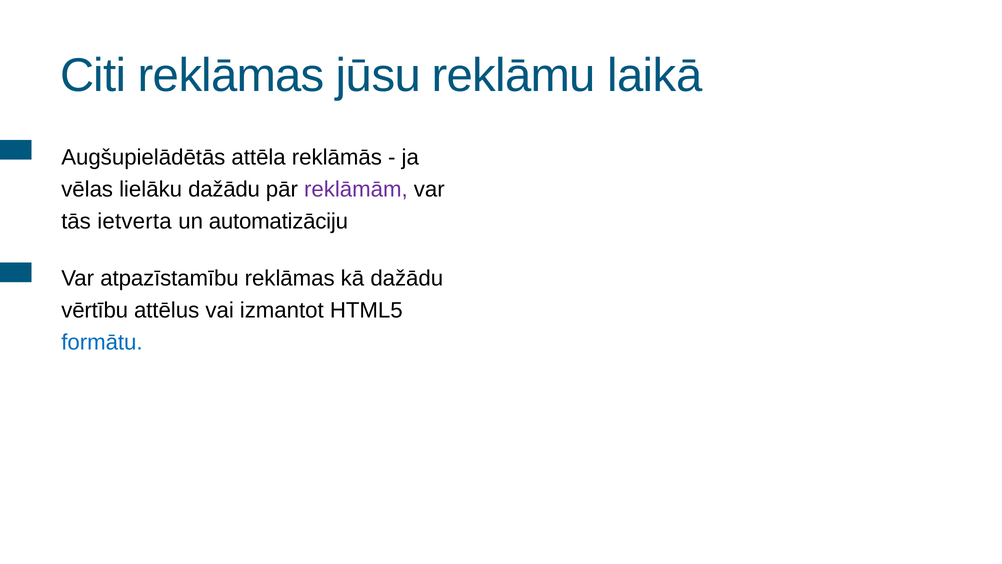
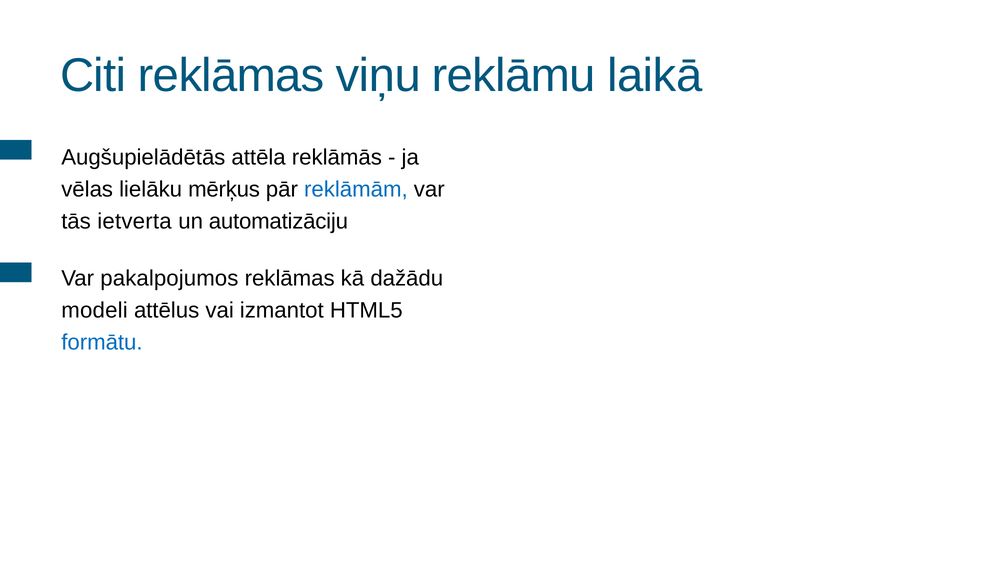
jūsu: jūsu -> viņu (378, 76)
lielāku dažādu: dažādu -> mērķus (224, 189)
reklāmām colour: purple -> blue (356, 189)
atpazīstamību: atpazīstamību -> pakalpojumos (169, 278)
vērtību: vērtību -> modeli (95, 310)
